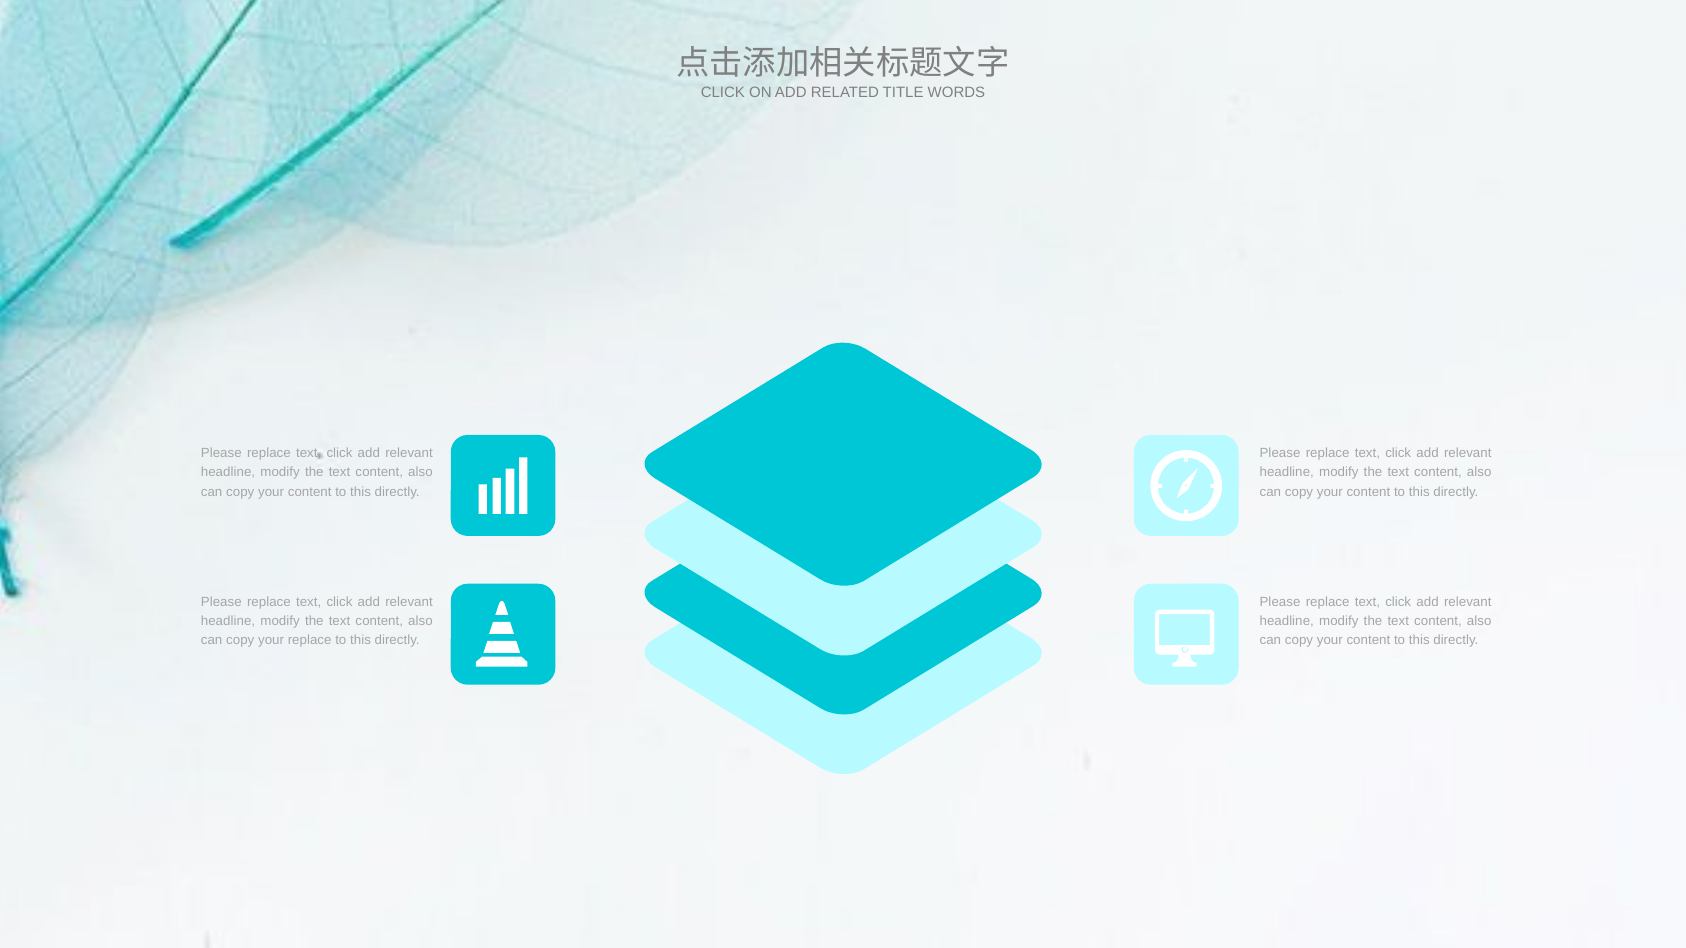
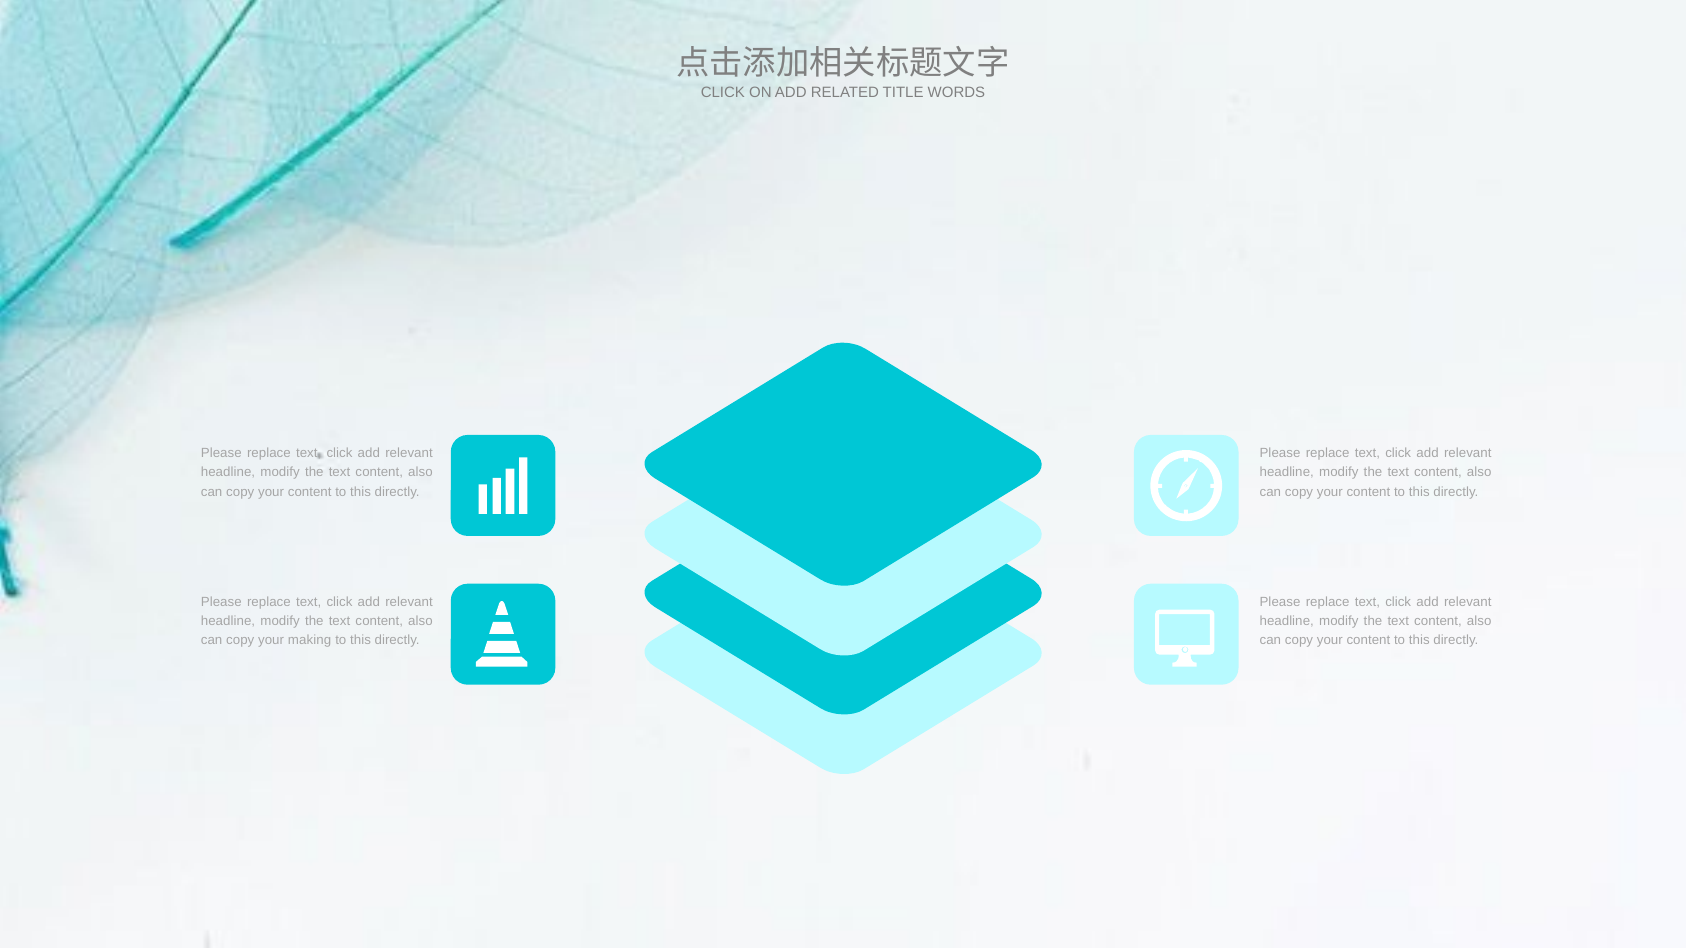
your replace: replace -> making (310, 641)
